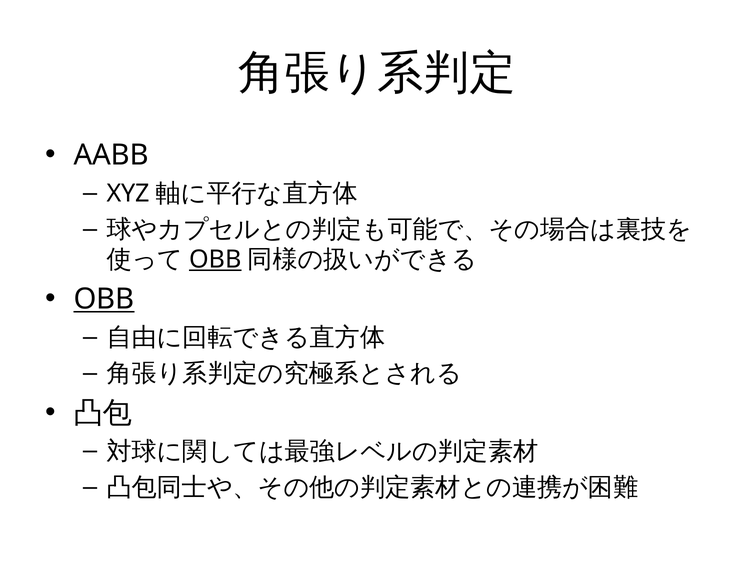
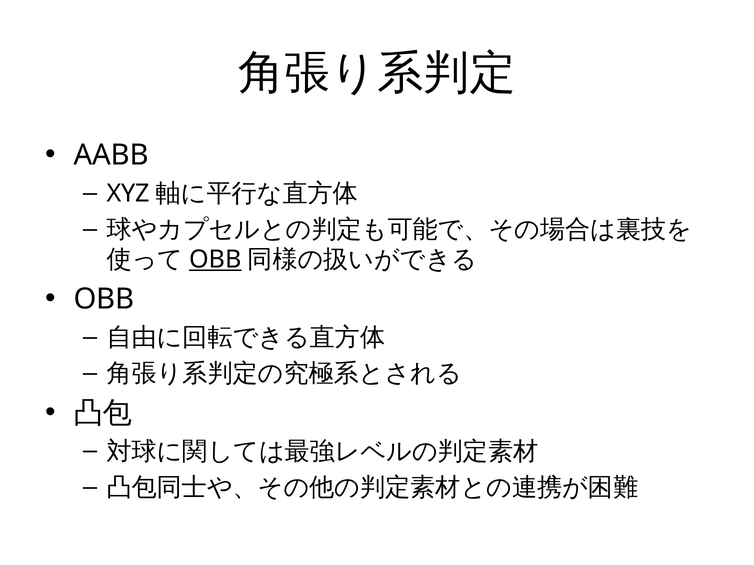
OBB underline: present -> none (104, 300)
